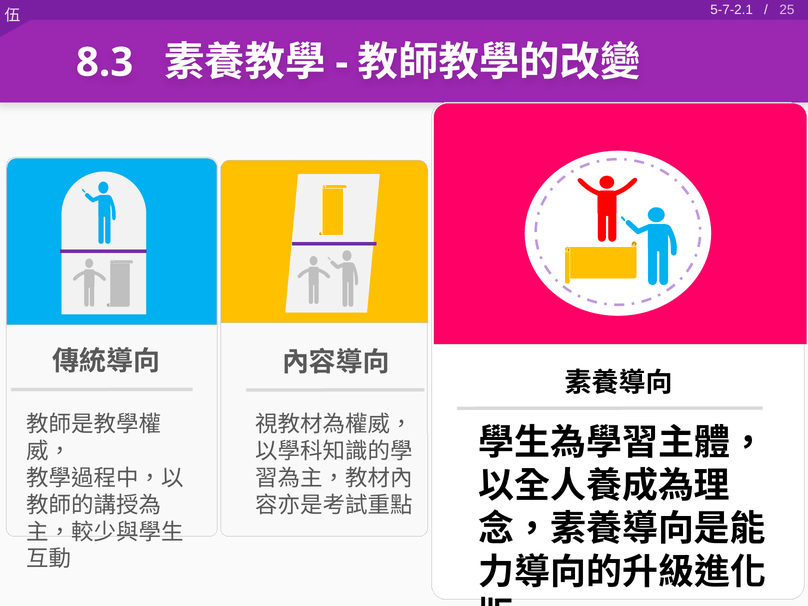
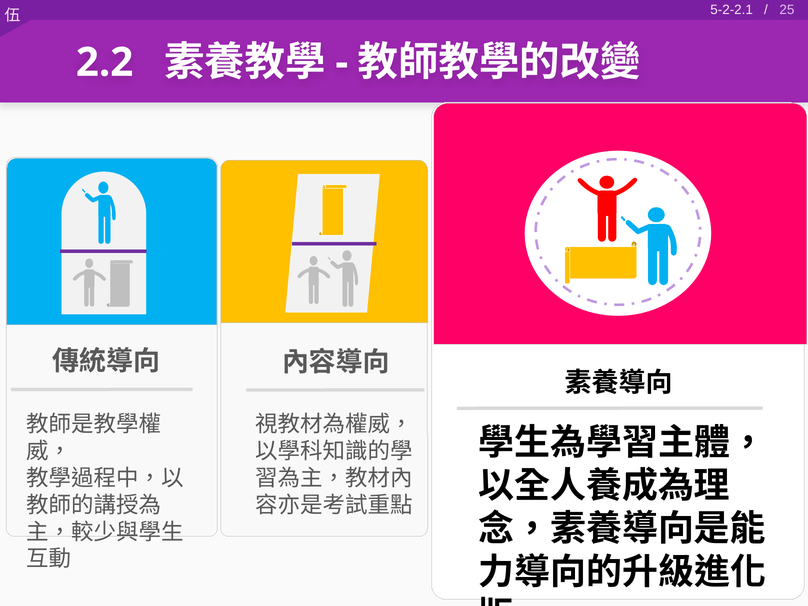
5-7-2.1: 5-7-2.1 -> 5-2-2.1 (732, 10)
8.3: 8.3 -> 2.2 (105, 62)
